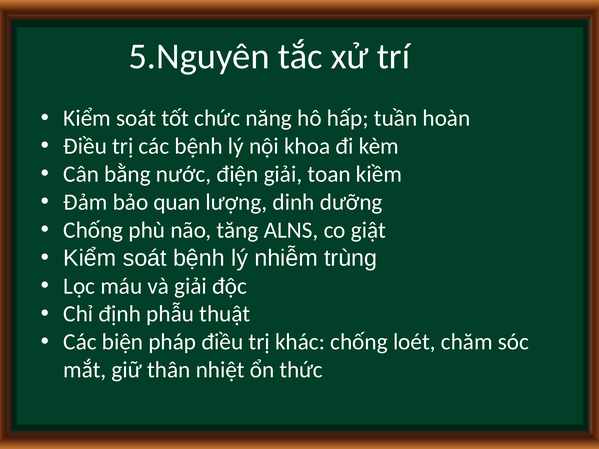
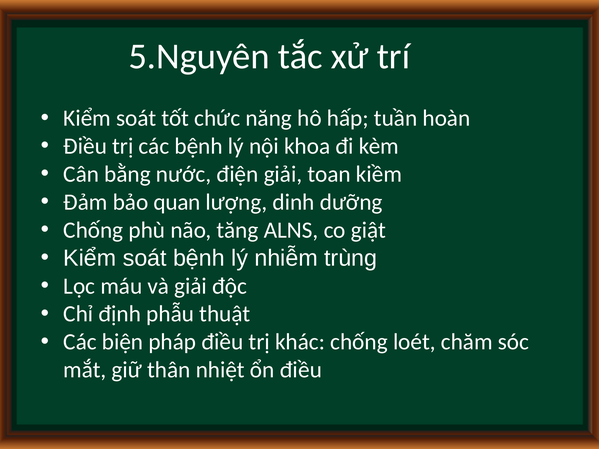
ổn thức: thức -> điều (301, 370)
